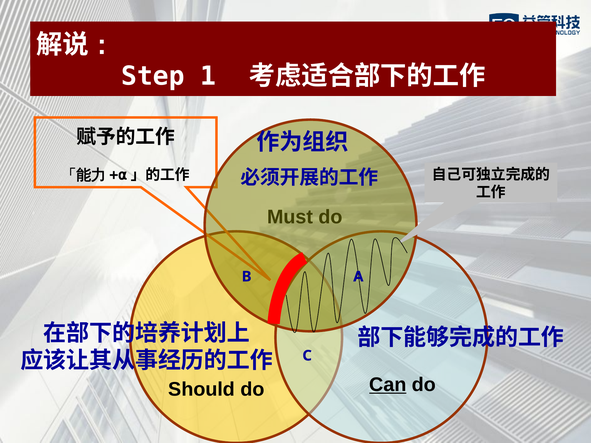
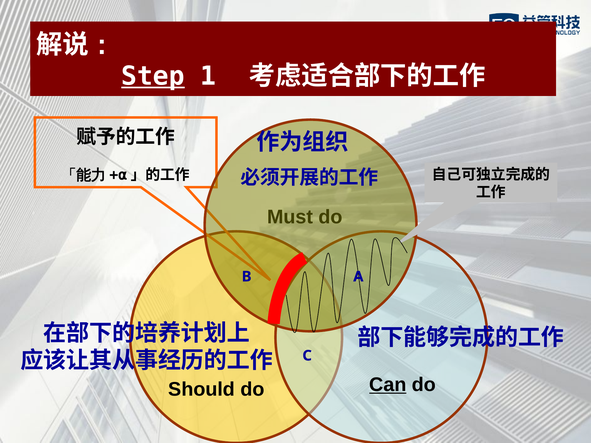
Step underline: none -> present (153, 76)
